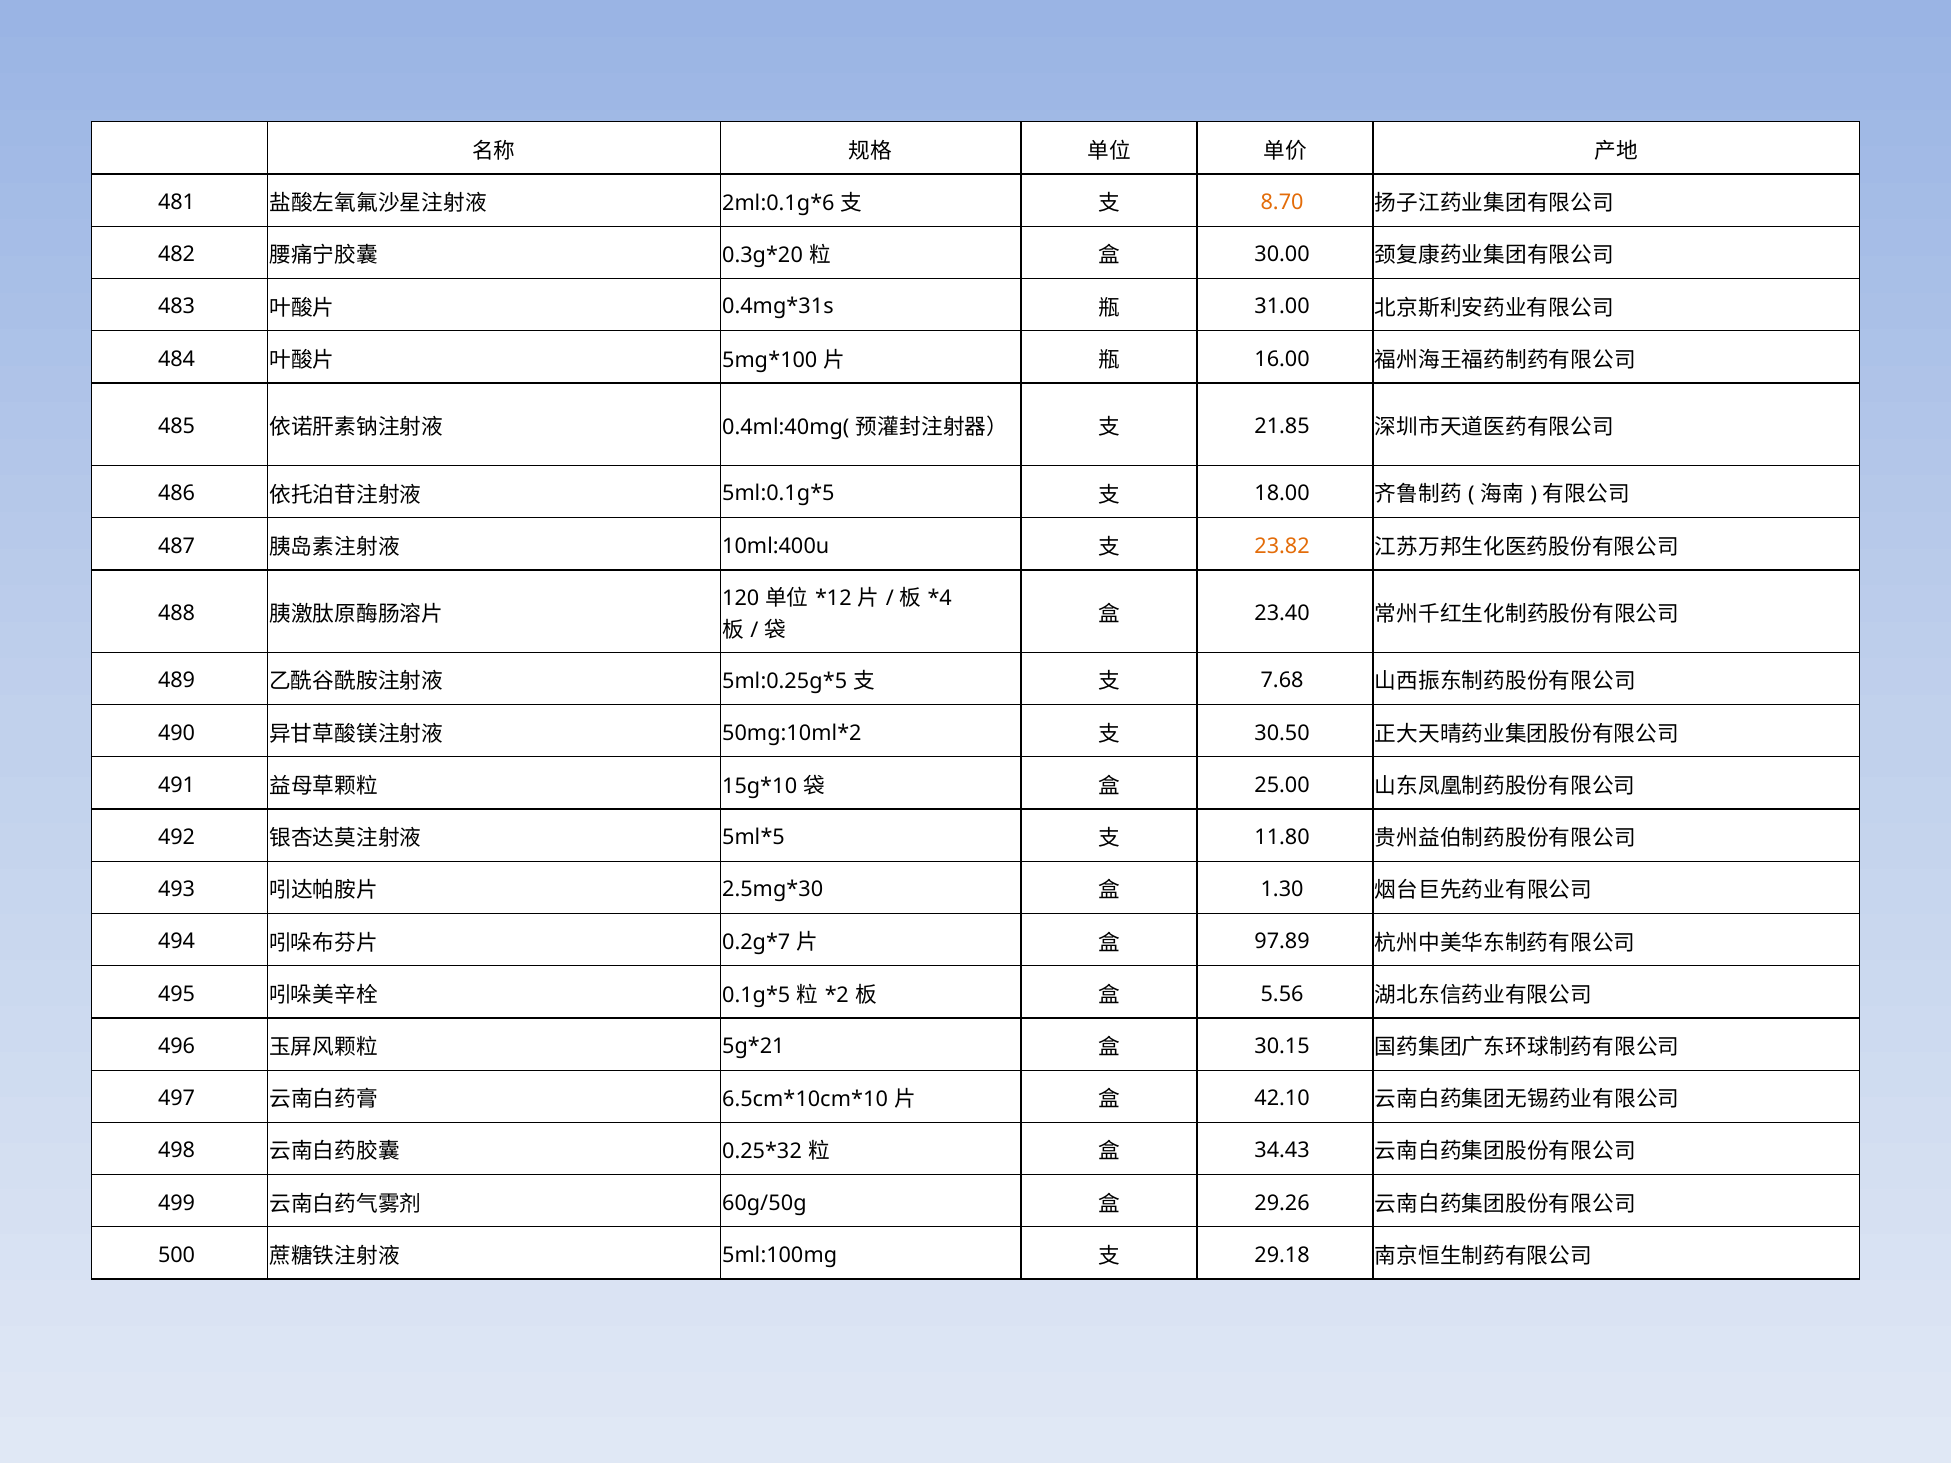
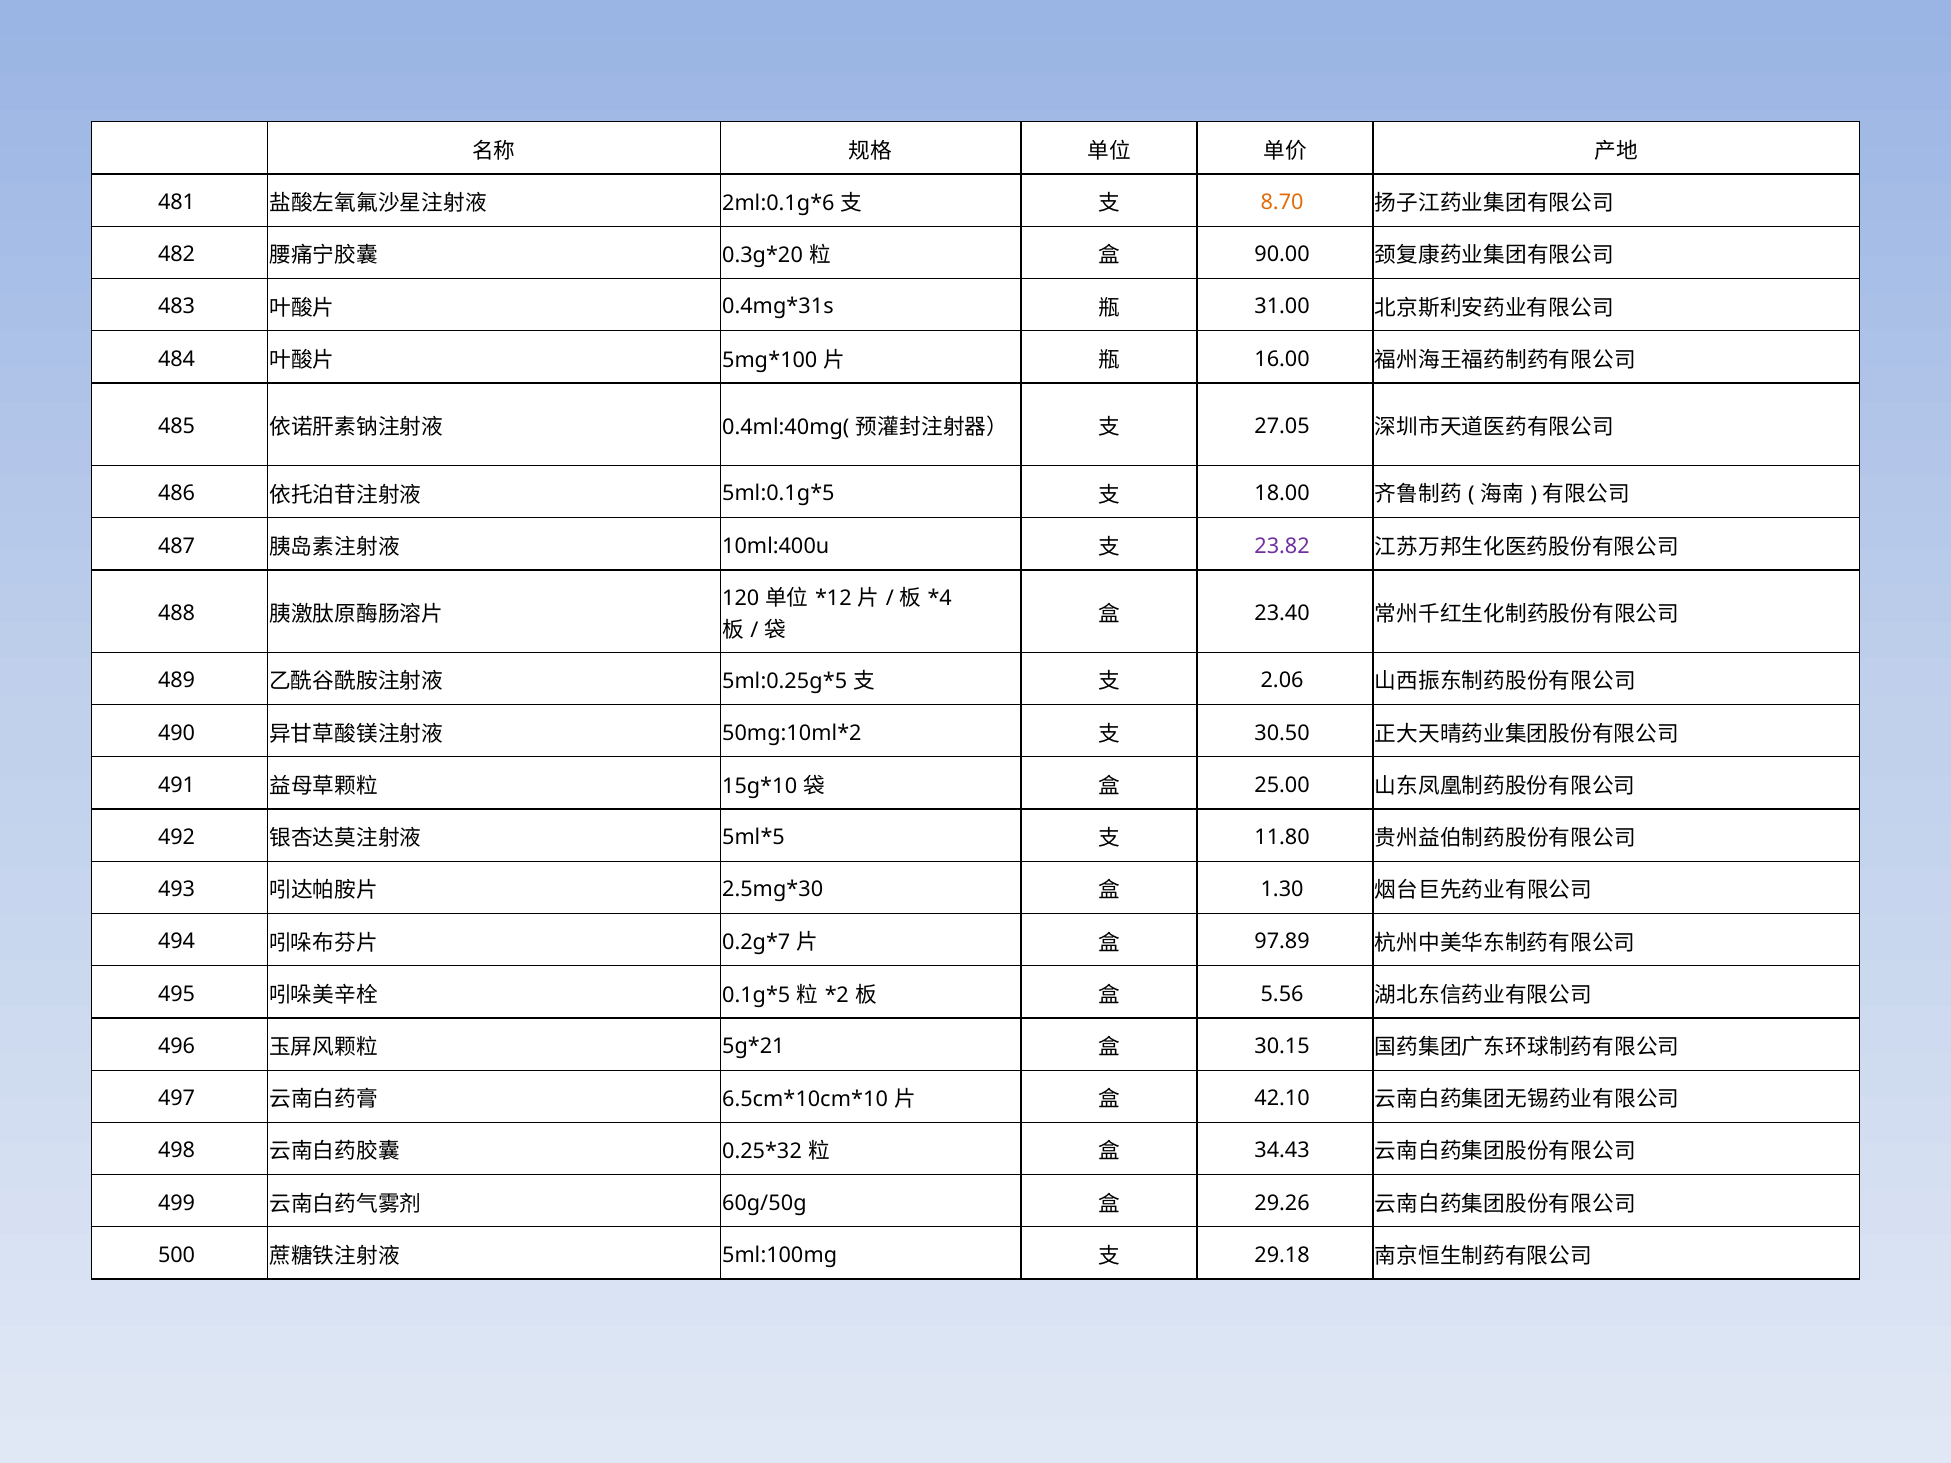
30.00: 30.00 -> 90.00 (1282, 255)
21.85: 21.85 -> 27.05 (1282, 426)
23.82 colour: orange -> purple (1282, 546)
7.68: 7.68 -> 2.06 (1282, 681)
